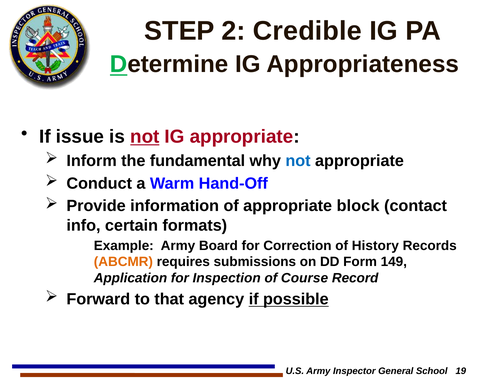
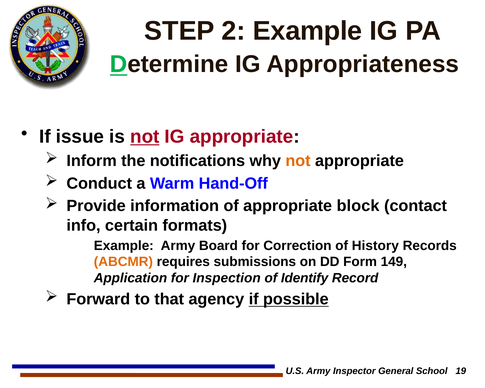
2 Credible: Credible -> Example (308, 31)
fundamental: fundamental -> notifications (198, 161)
not colour: blue -> orange (298, 161)
Course: Course -> Identify (305, 278)
